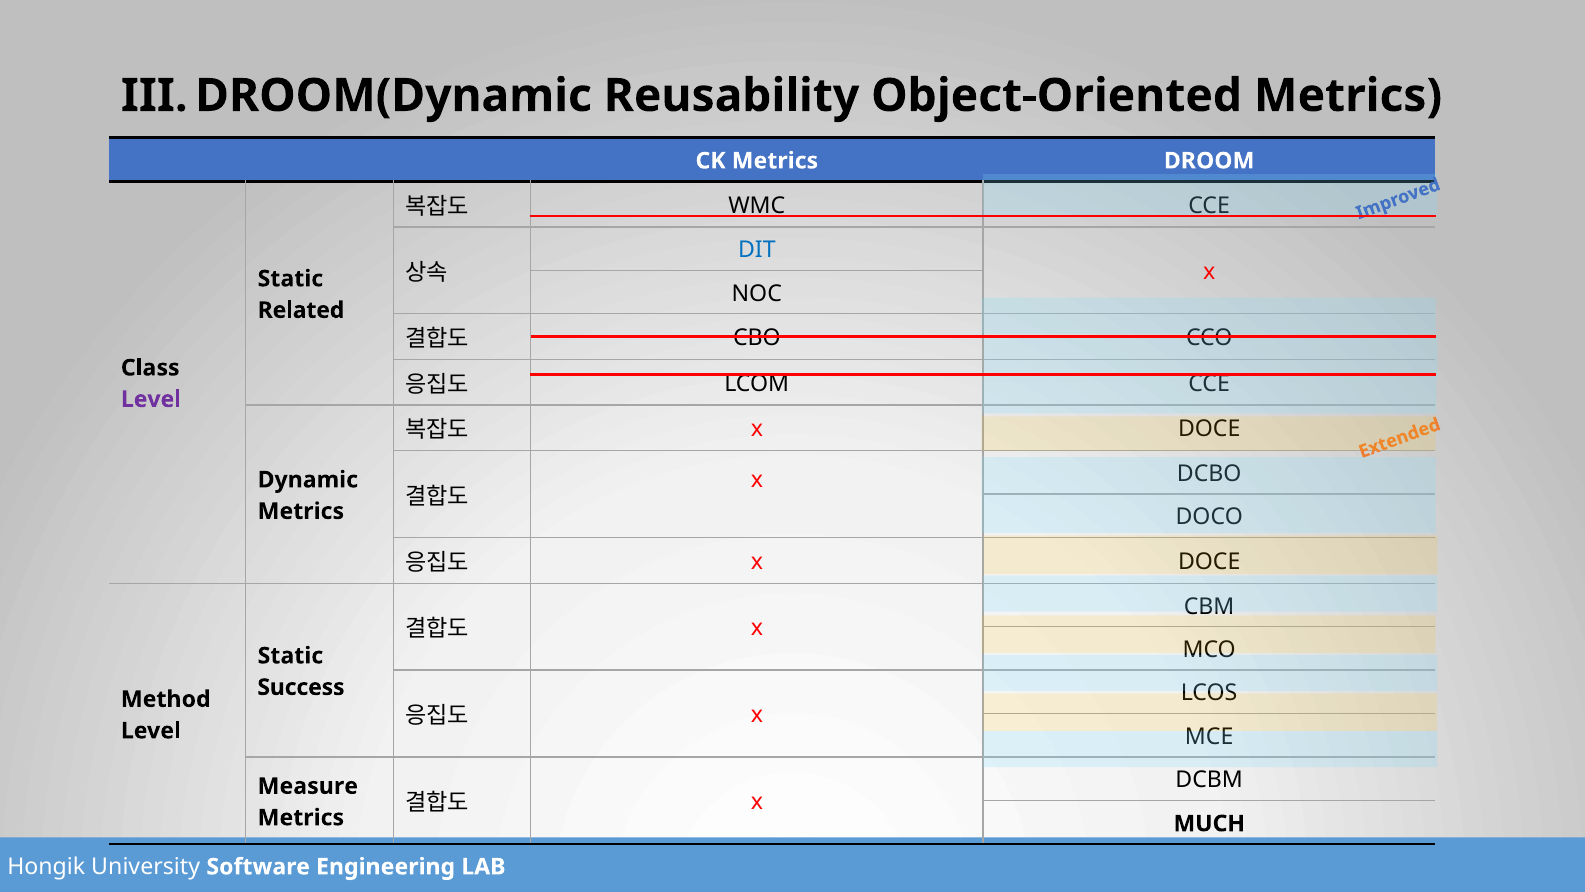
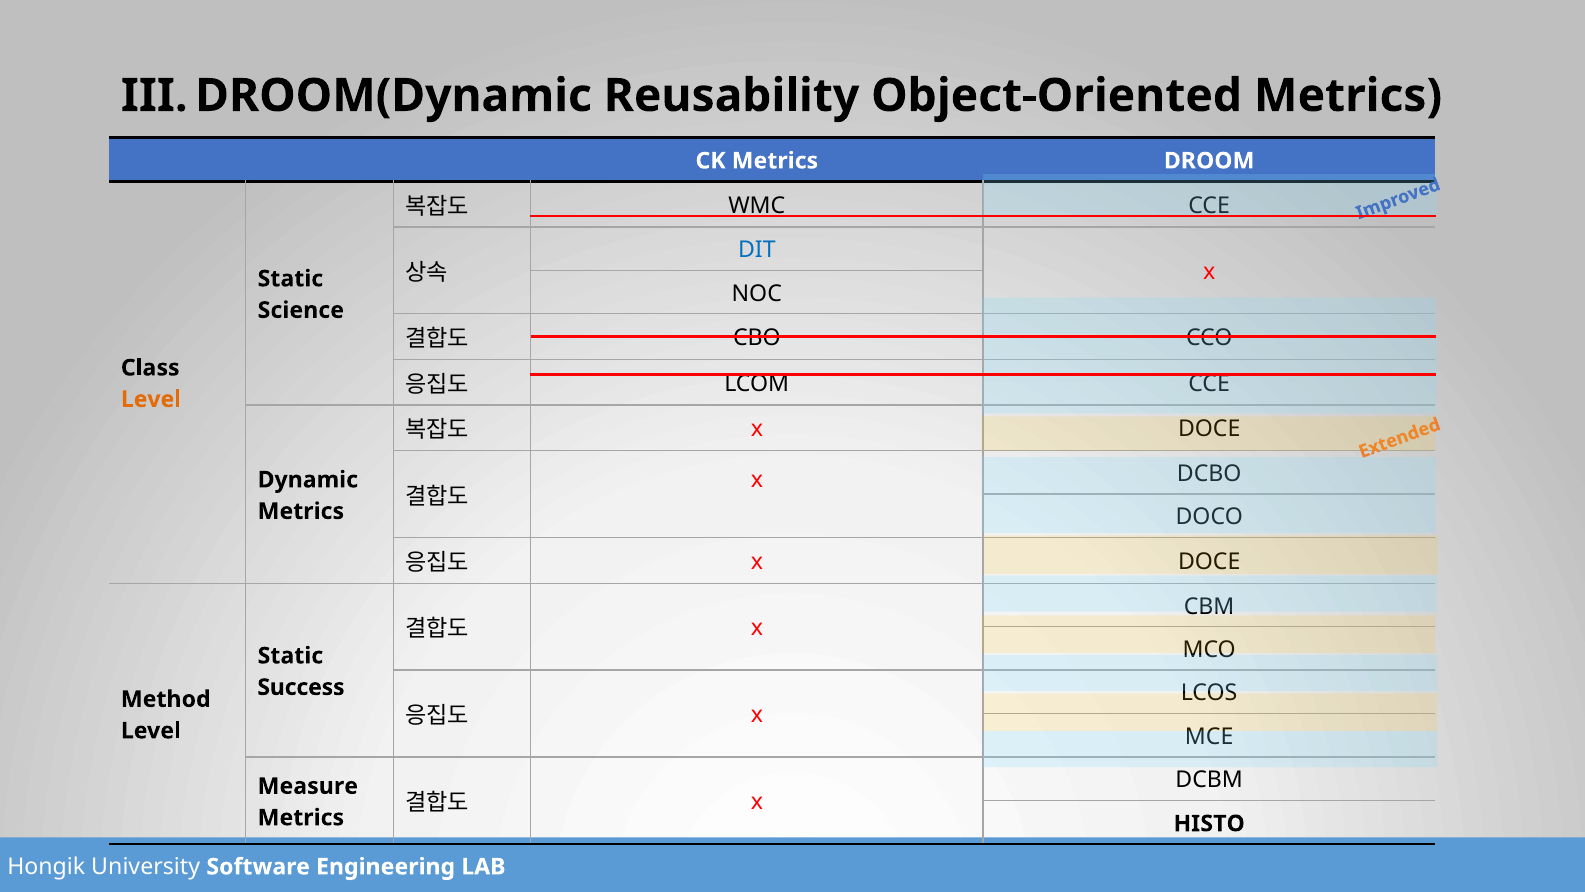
Related: Related -> Science (301, 310)
Level colour: purple -> orange (151, 399)
MUCH: MUCH -> HISTO (1209, 823)
